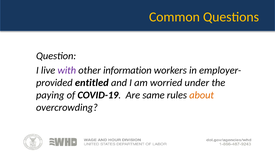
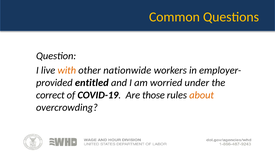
with colour: purple -> orange (67, 70)
information: information -> nationwide (127, 70)
paying: paying -> correct (50, 95)
same: same -> those (154, 95)
